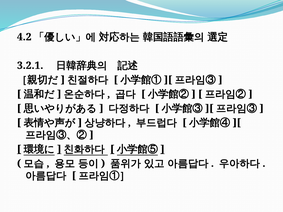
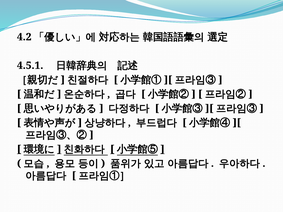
3.2.1: 3.2.1 -> 4.5.1 (30, 66)
